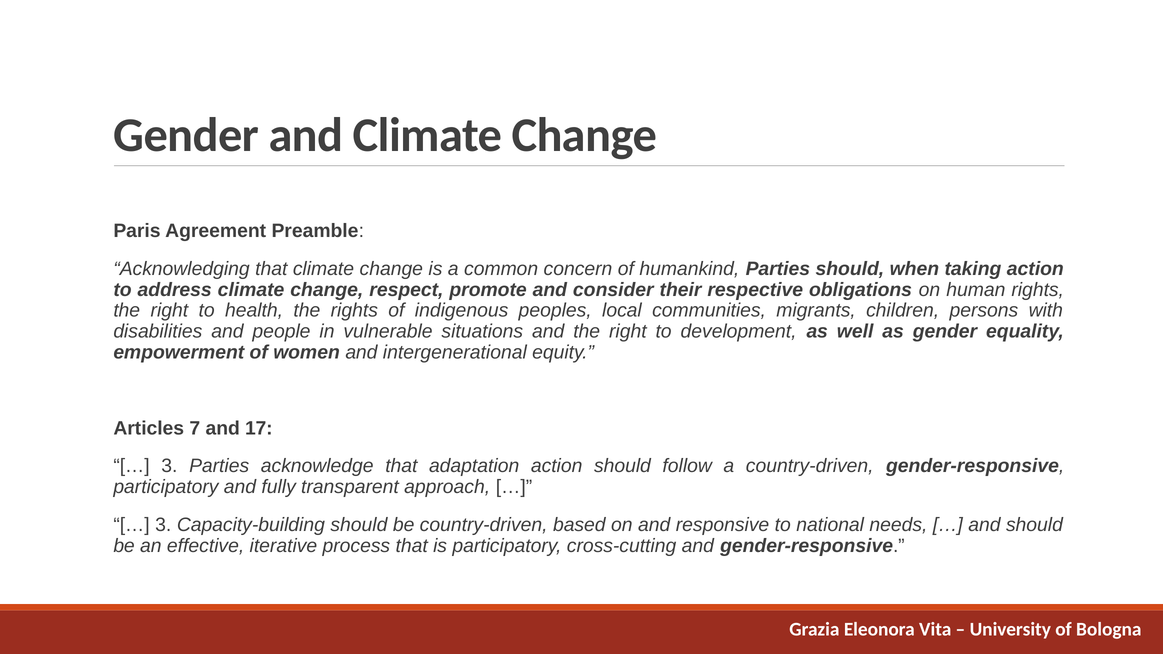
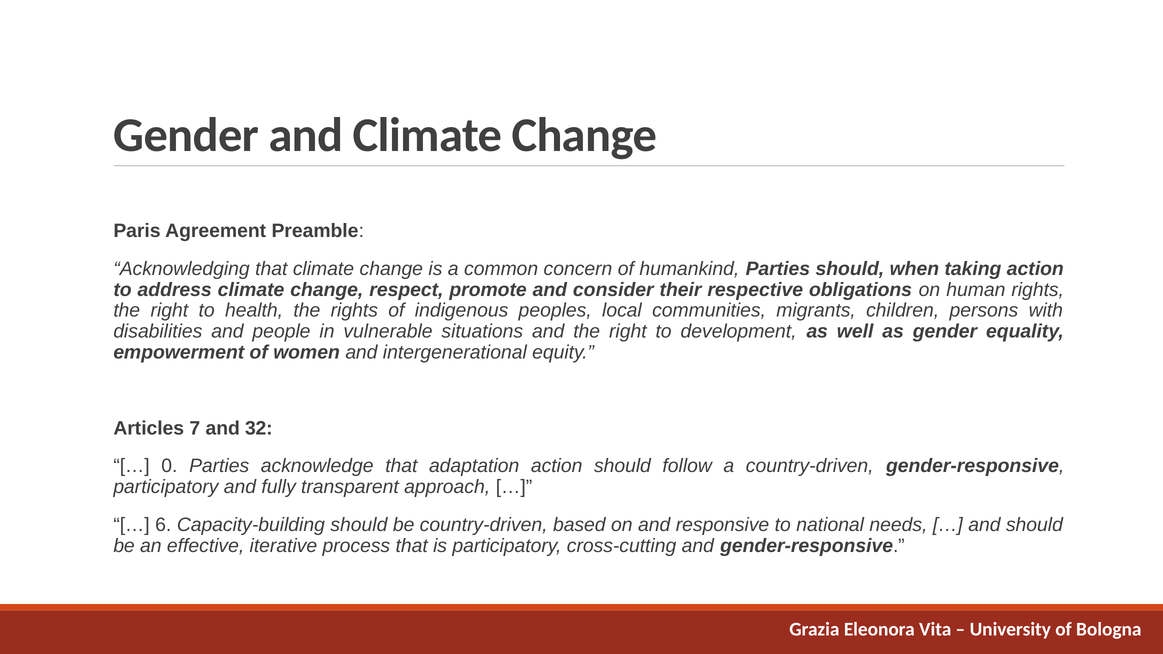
17: 17 -> 32 (259, 428)
3: 3 -> 0 (169, 466)
3: 3 -> 6 (163, 525)
